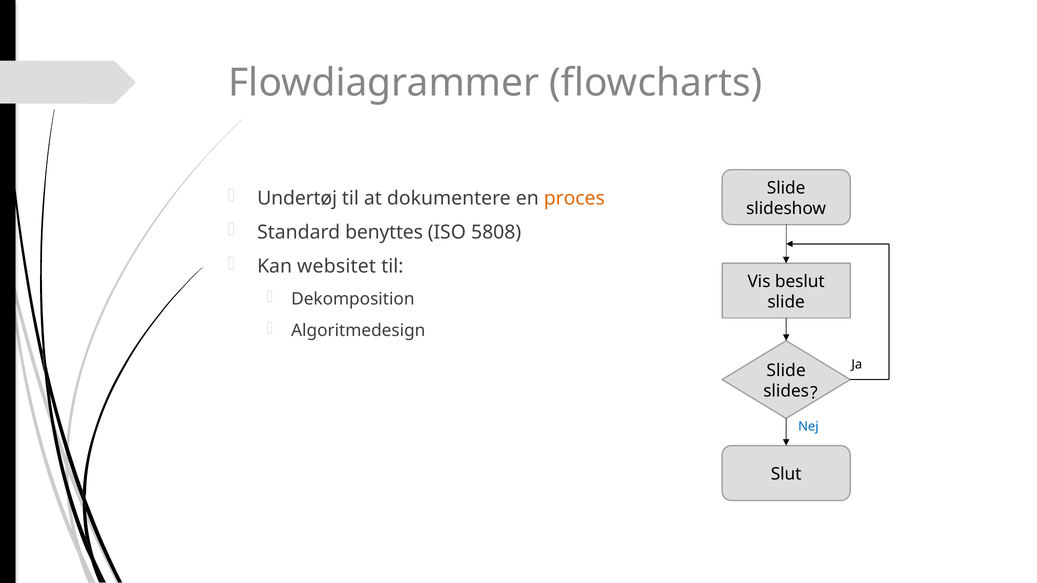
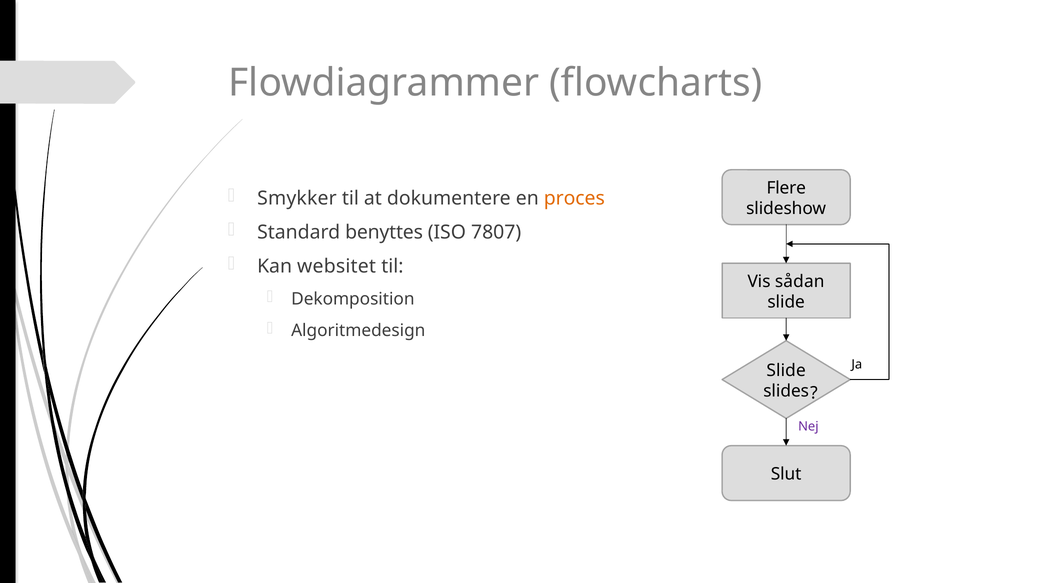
Slide: Slide -> Flere (786, 188)
Undertøj: Undertøj -> Smykker (297, 198)
5808: 5808 -> 7807 (496, 233)
beslut: beslut -> sådan (800, 282)
Nej colour: blue -> purple (808, 427)
